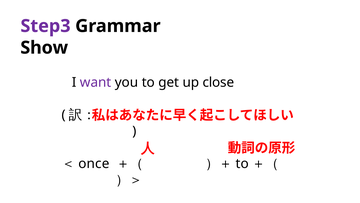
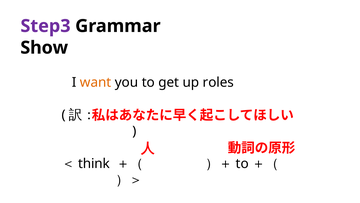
want colour: purple -> orange (96, 82)
close: close -> roles (218, 82)
once: once -> think (94, 163)
